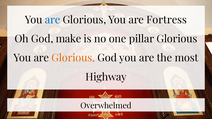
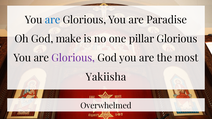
Fortress: Fortress -> Paradise (167, 20)
Glorious colour: orange -> purple (73, 58)
Highway: Highway -> Yakiisha (106, 77)
